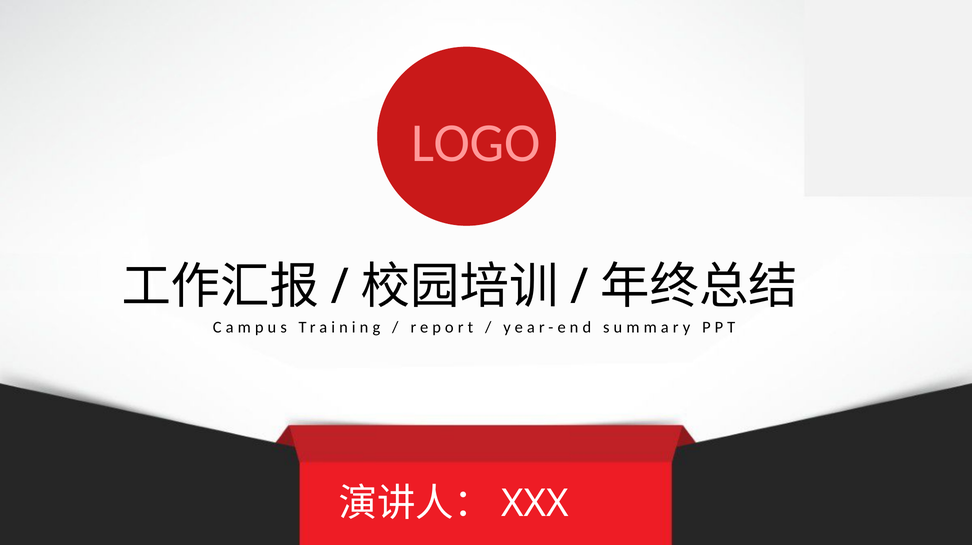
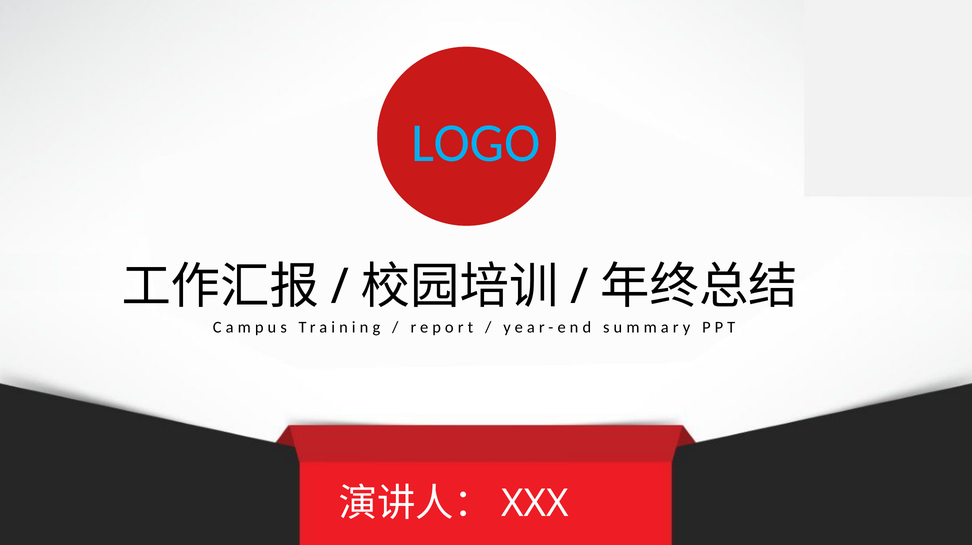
LOGO colour: pink -> light blue (476, 143)
